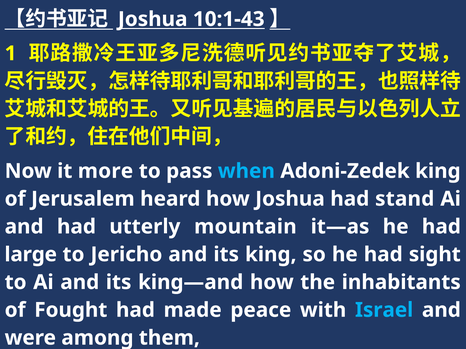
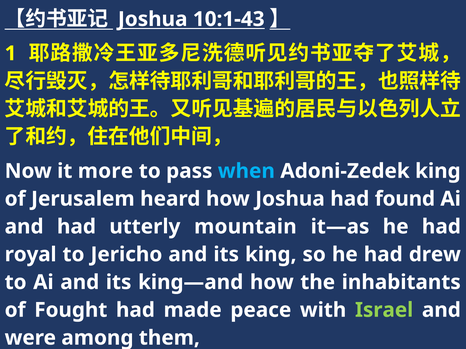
stand: stand -> found (405, 199)
large: large -> royal (31, 255)
sight: sight -> drew (435, 255)
Israel colour: light blue -> light green (384, 310)
